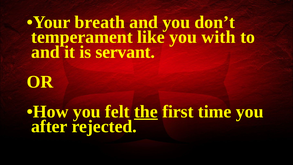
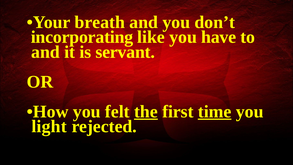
temperament: temperament -> incorporating (82, 37)
with: with -> have (219, 37)
time underline: none -> present (215, 111)
after: after -> light (49, 126)
